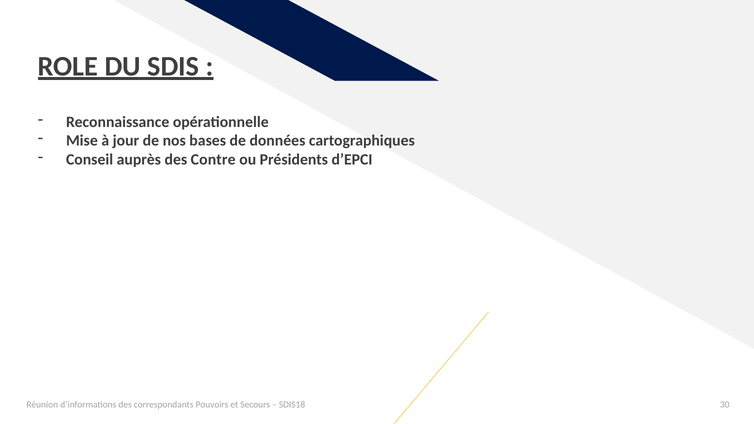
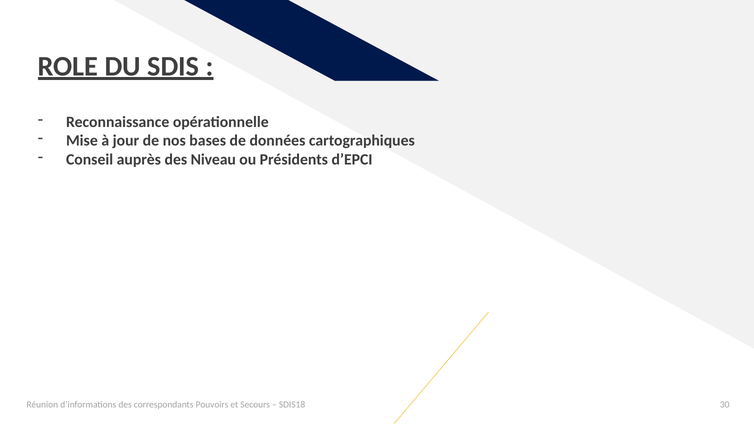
Contre: Contre -> Niveau (213, 160)
